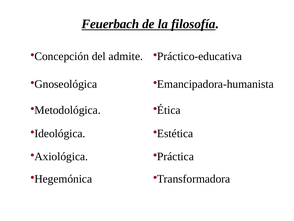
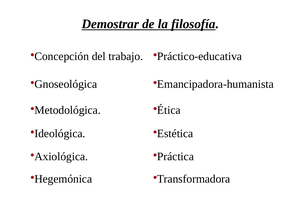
Feuerbach: Feuerbach -> Demostrar (110, 24)
admite: admite -> trabajo (126, 56)
